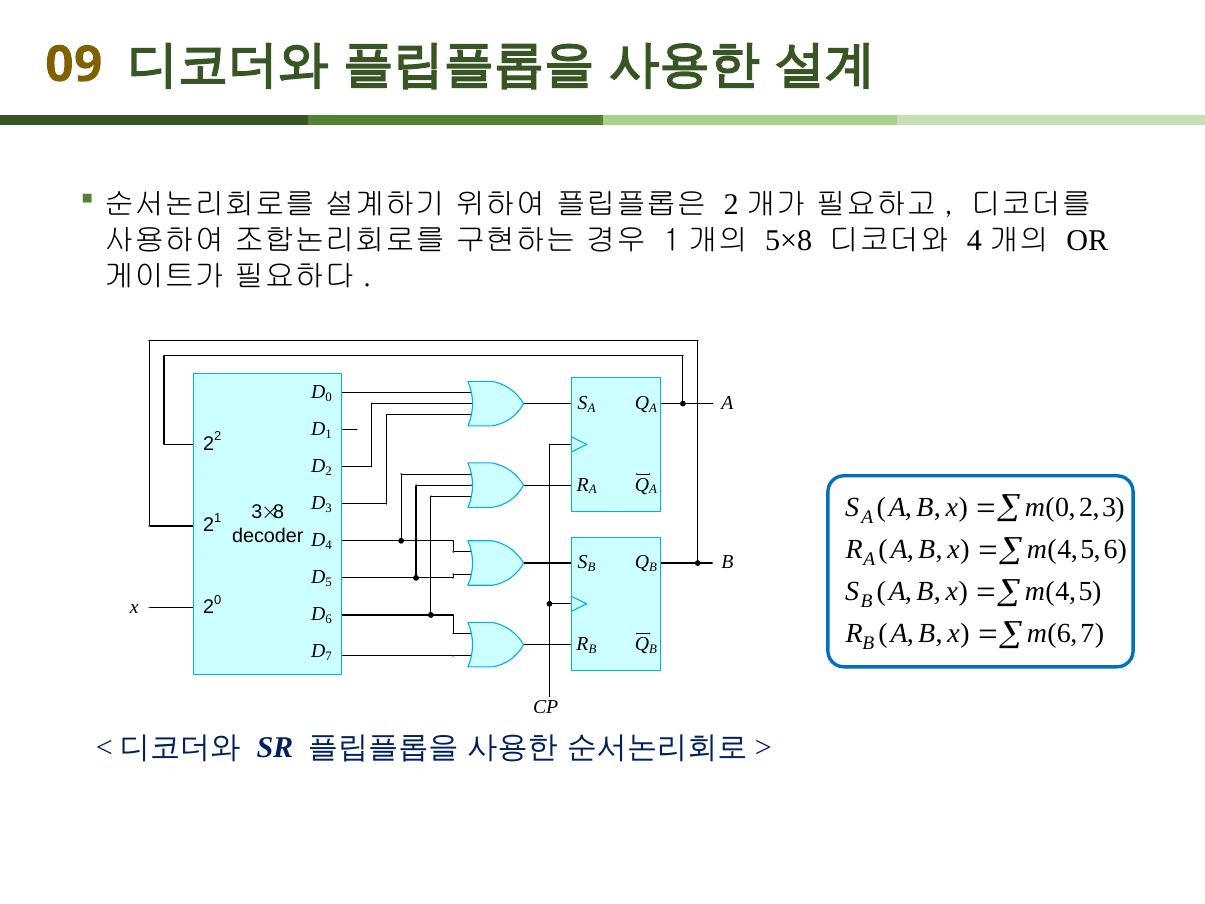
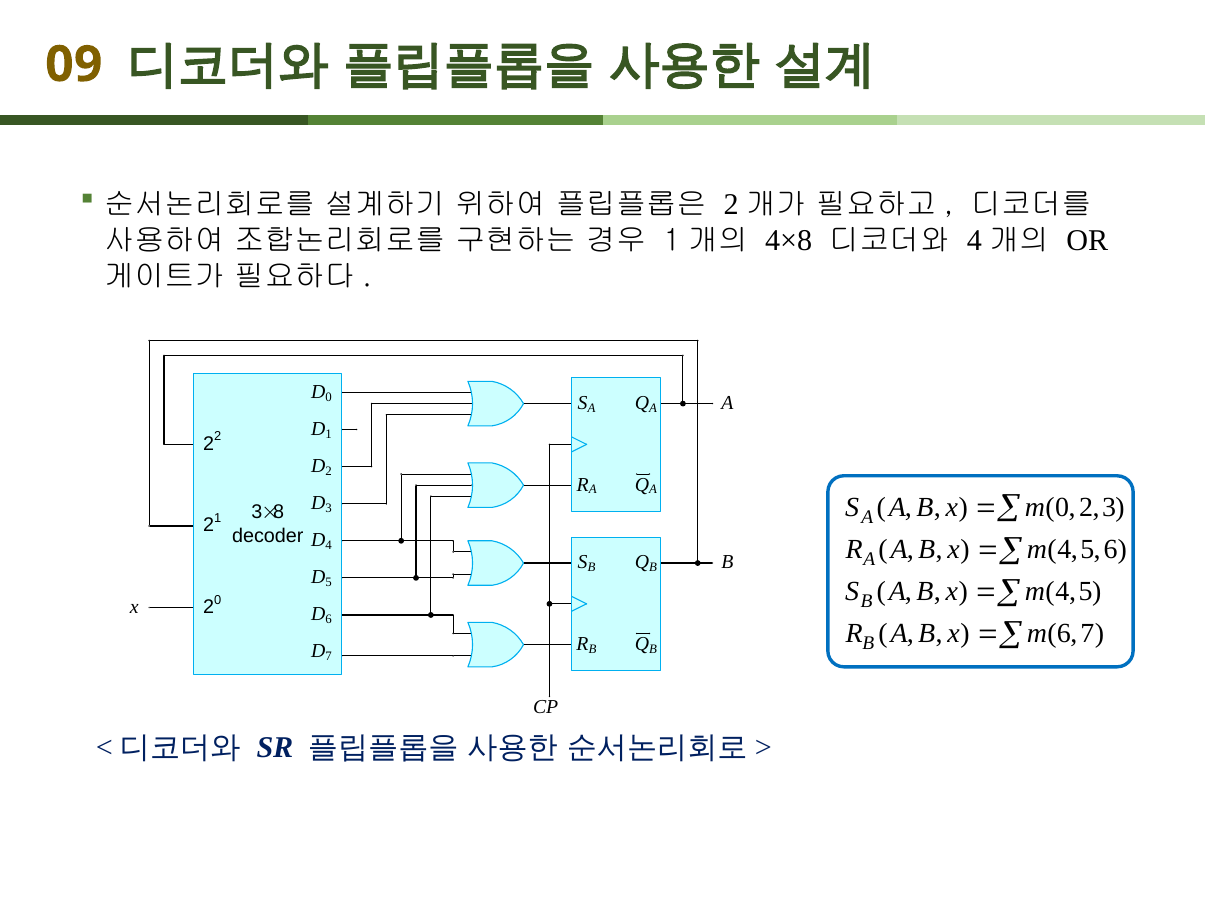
5×8: 5×8 -> 4×8 (789, 240)
